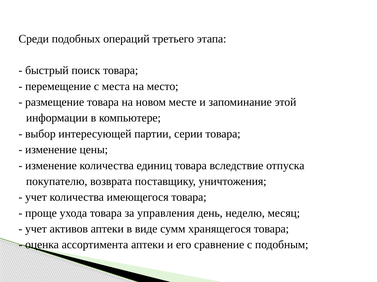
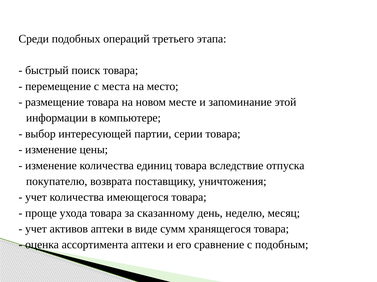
управления: управления -> сказанному (166, 214)
